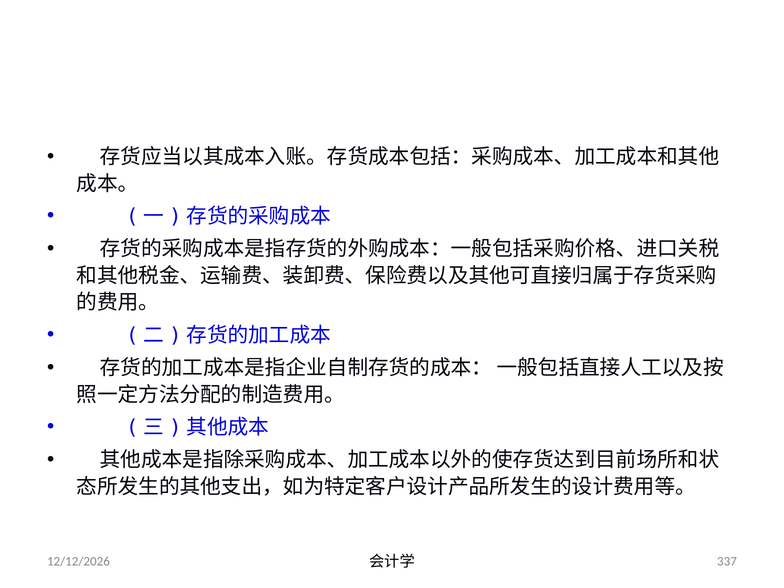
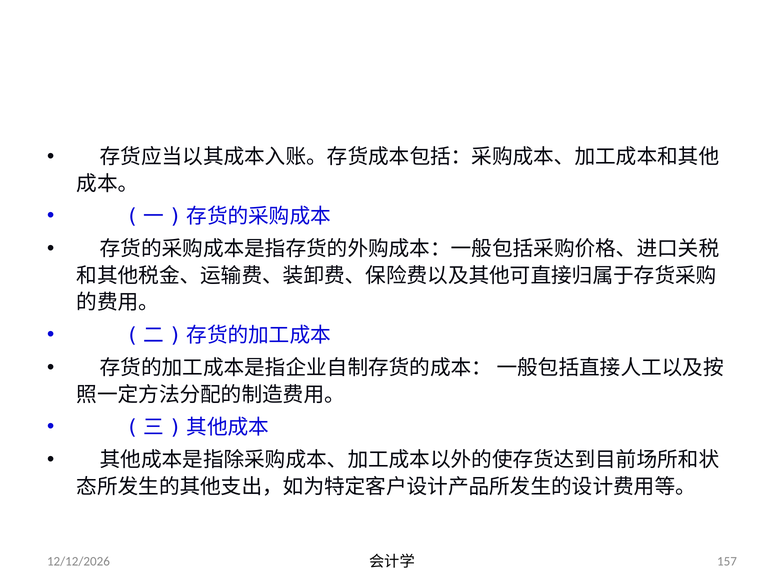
337: 337 -> 157 (727, 561)
